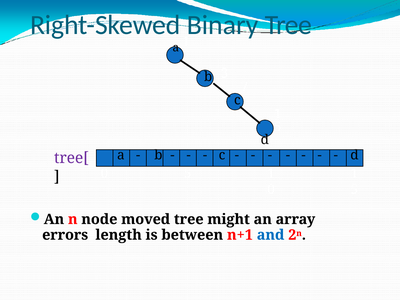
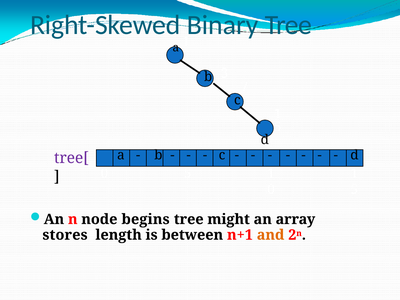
moved: moved -> begins (146, 219)
errors: errors -> stores (65, 235)
and colour: blue -> orange (271, 235)
